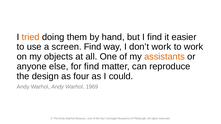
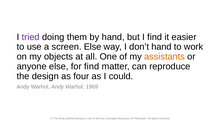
tried colour: orange -> purple (31, 37)
screen Find: Find -> Else (93, 47)
don’t work: work -> hand (161, 47)
